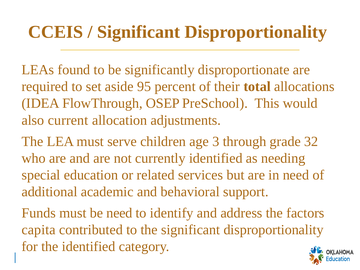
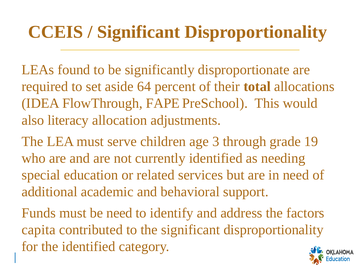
95: 95 -> 64 (144, 87)
OSEP: OSEP -> FAPE (163, 103)
current: current -> literacy (68, 120)
32: 32 -> 19 (311, 141)
